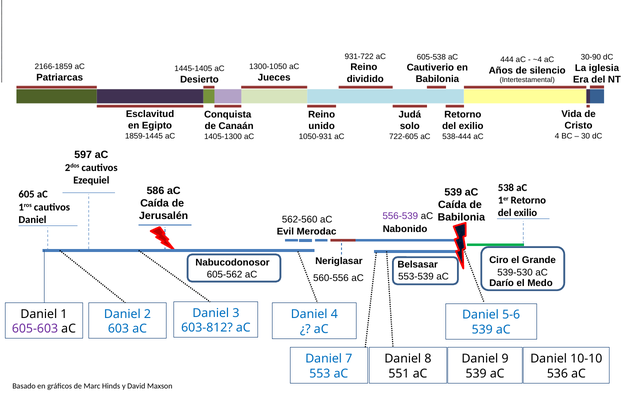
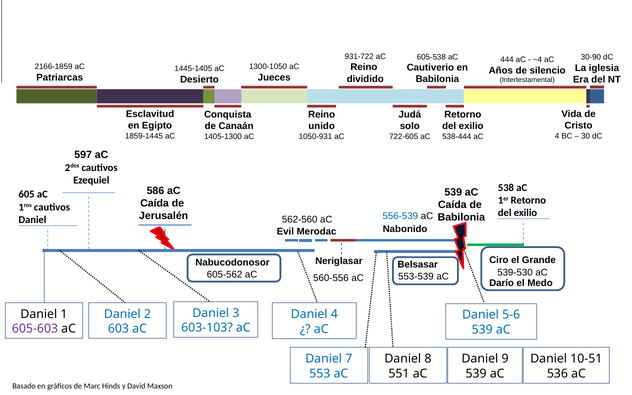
556-539 colour: purple -> blue (400, 216)
603-812: 603-812 -> 603-103 (207, 328)
10-10: 10-10 -> 10-51 (586, 359)
